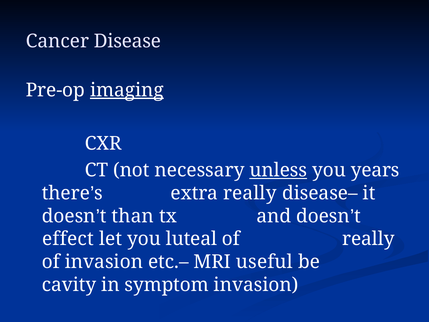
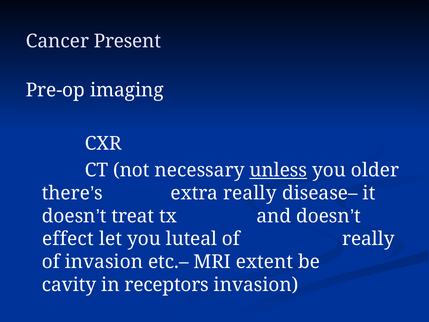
Disease: Disease -> Present (127, 41)
imaging underline: present -> none (127, 90)
years: years -> older (375, 170)
than: than -> treat (133, 216)
useful: useful -> extent (264, 262)
symptom: symptom -> receptors (167, 285)
